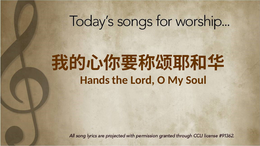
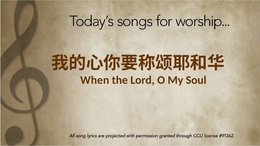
Hands: Hands -> When (95, 80)
